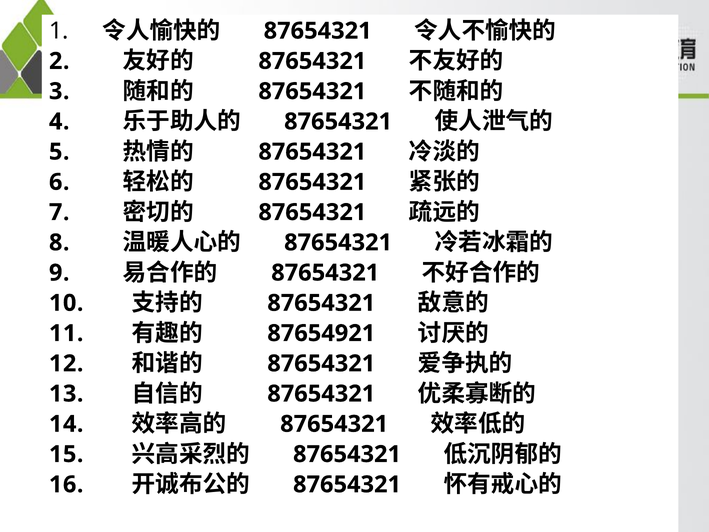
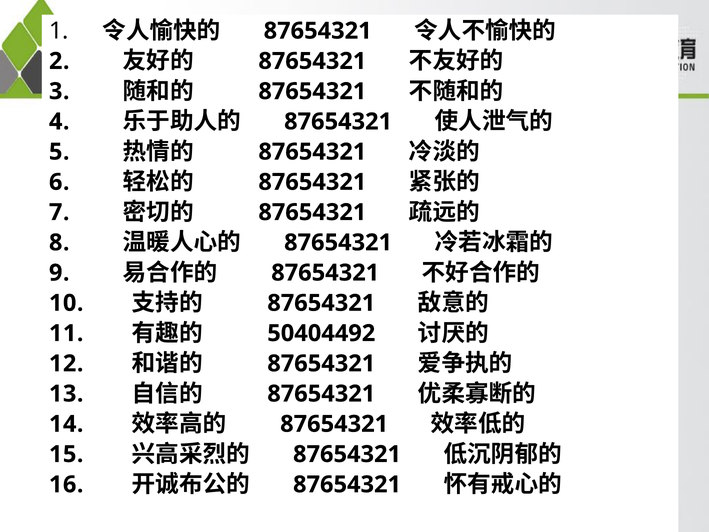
87654921: 87654921 -> 50404492 (321, 333)
